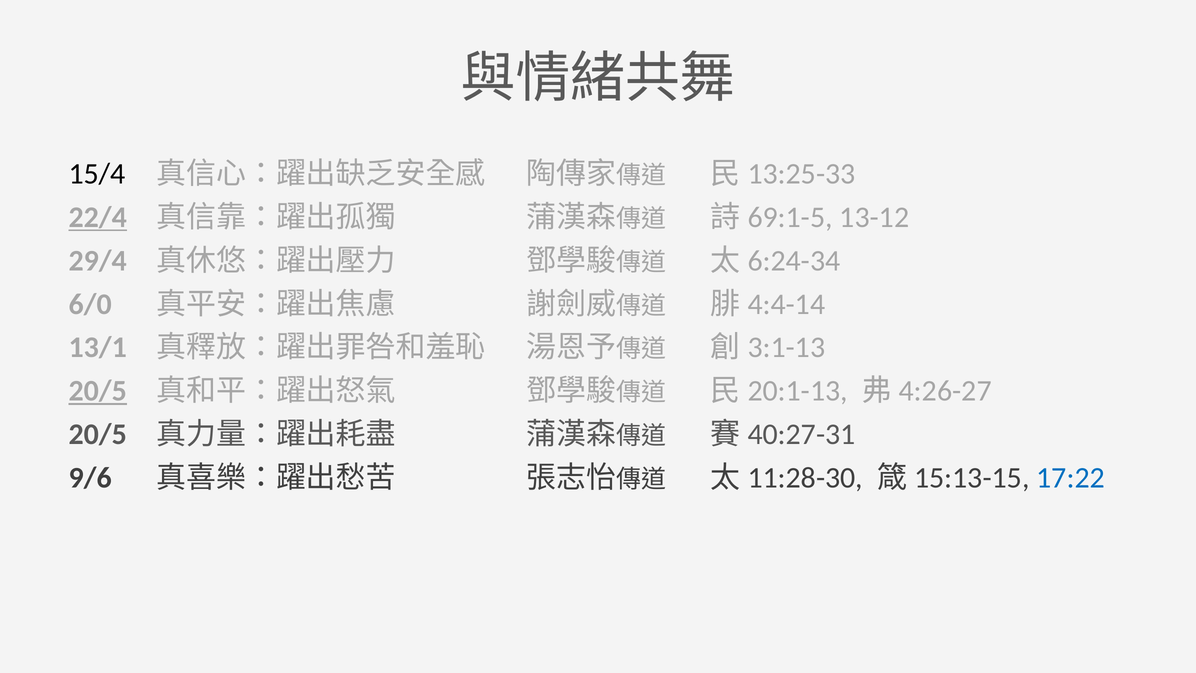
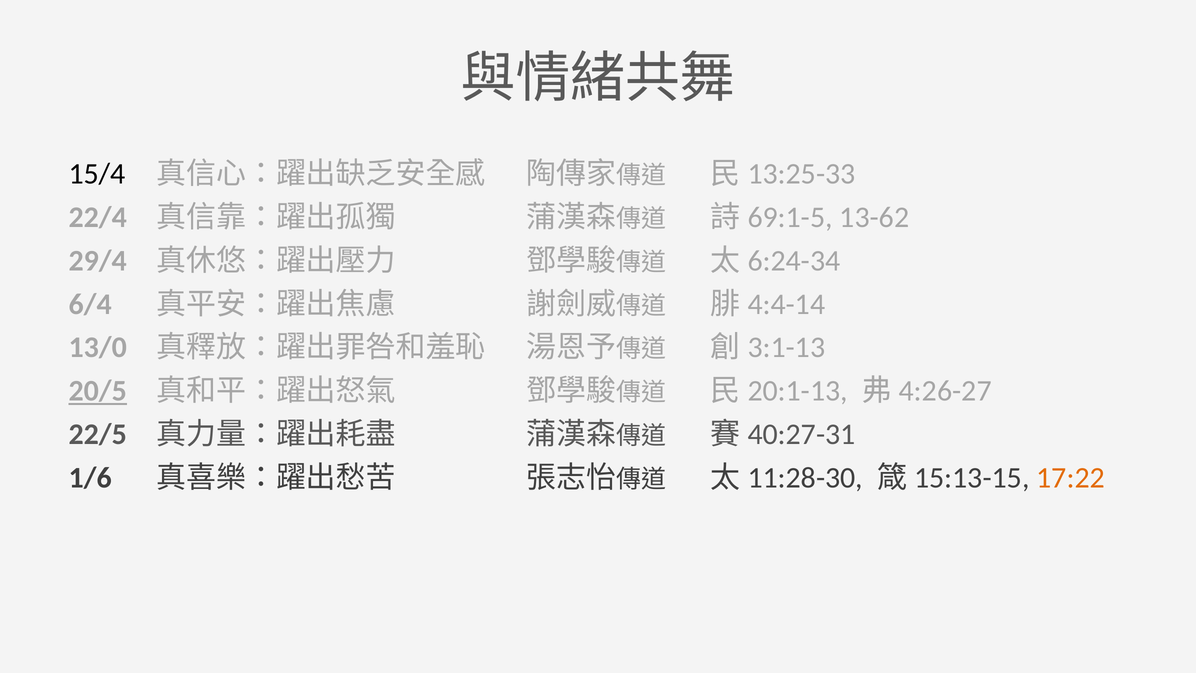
22/4 underline: present -> none (98, 217)
13-12: 13-12 -> 13-62 (874, 217)
6/0: 6/0 -> 6/4 (90, 304)
13/1: 13/1 -> 13/0 (98, 347)
20/5: 20/5 -> 22/5 (98, 434)
9/6: 9/6 -> 1/6 (90, 478)
17:22 colour: blue -> orange (1071, 478)
